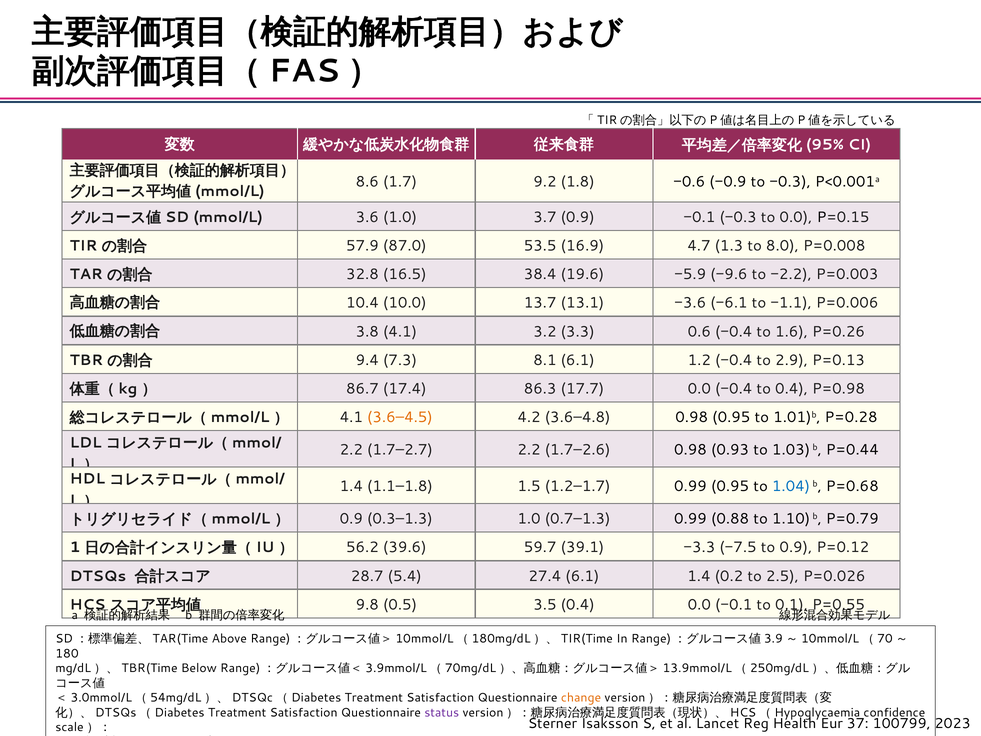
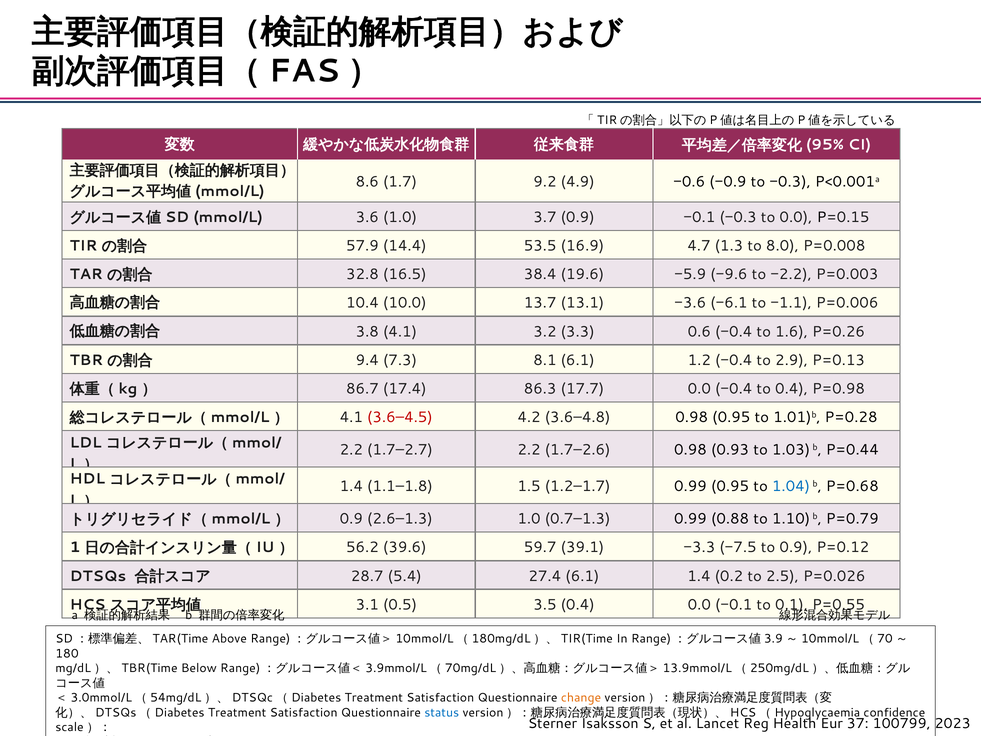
1.8: 1.8 -> 4.9 (578, 182)
87.0: 87.0 -> 14.4 (405, 246)
3.6–4.5 colour: orange -> red (400, 417)
0.3–1.3: 0.3–1.3 -> 2.6–1.3 (400, 519)
9.8: 9.8 -> 3.1 (367, 604)
status colour: purple -> blue (442, 712)
